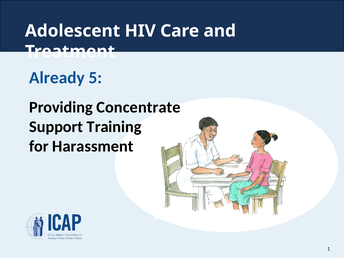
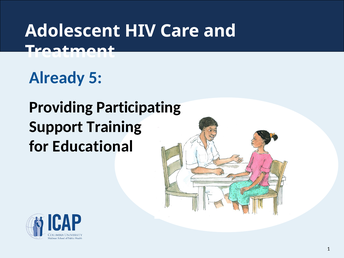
Concentrate: Concentrate -> Participating (139, 107)
Harassment: Harassment -> Educational (93, 146)
